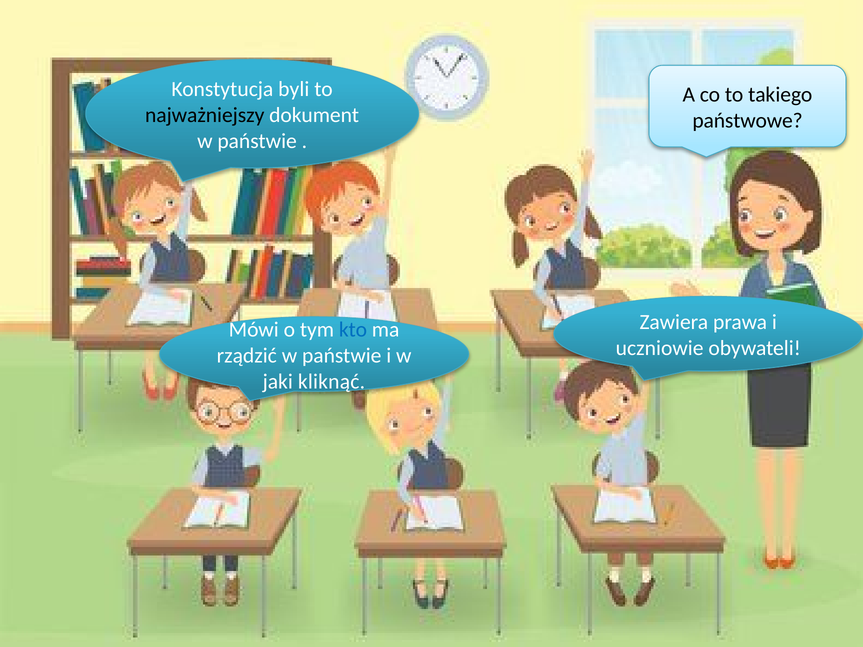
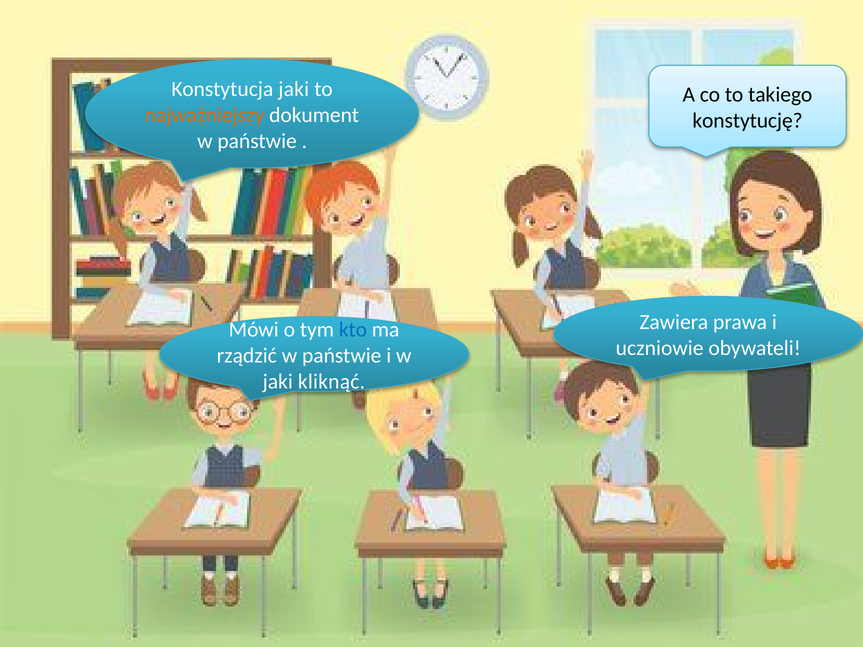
Konstytucja byli: byli -> jaki (294, 89)
najważniejszy colour: black -> orange (205, 115)
państwowe: państwowe -> konstytucję (748, 121)
